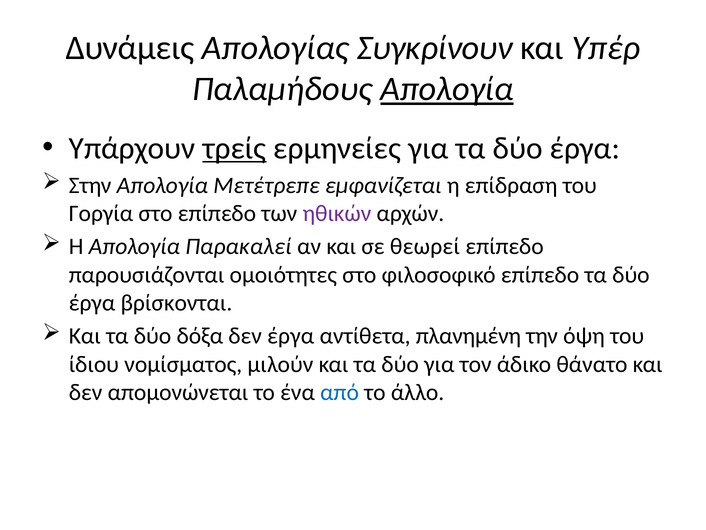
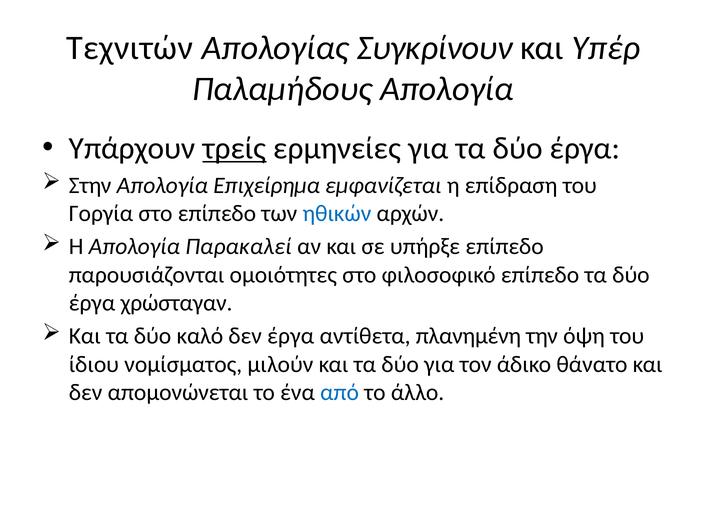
Δυνάμεις: Δυνάμεις -> Τεχνιτών (130, 48)
Απολογία underline: present -> none (447, 89)
Μετέτρεπε: Μετέτρεπε -> Επιχείρημα (267, 185)
ηθικών colour: purple -> blue (337, 213)
θεωρεί: θεωρεί -> υπήρξε (425, 246)
βρίσκονται: βρίσκονται -> χρώσταγαν (176, 303)
δόξα: δόξα -> καλό (200, 336)
